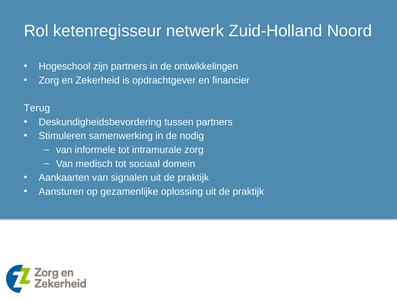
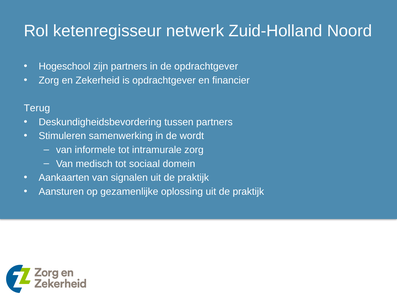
de ontwikkelingen: ontwikkelingen -> opdrachtgever (206, 66)
nodig: nodig -> wordt (192, 136)
